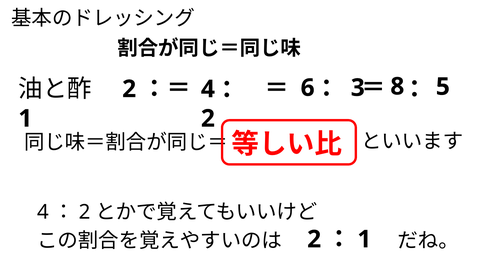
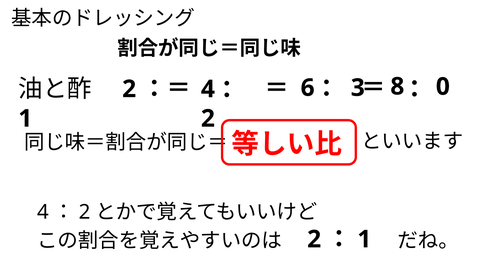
5: 5 -> 0 (443, 87)
